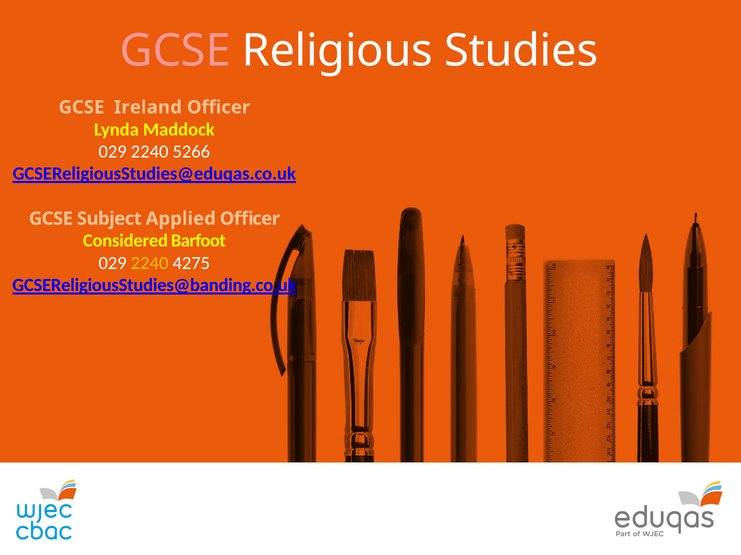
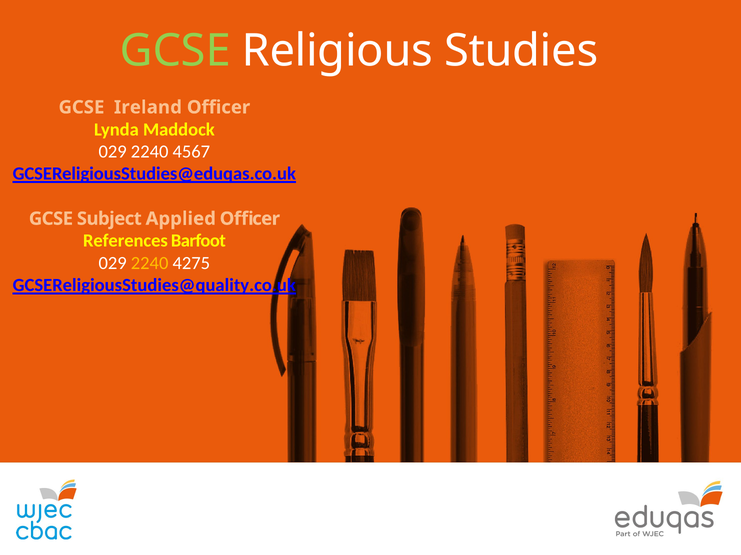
GCSE colour: pink -> light green (175, 51)
5266: 5266 -> 4567 (191, 152)
Considered: Considered -> References (125, 241)
GCSEReligiousStudies@banding.co.uk: GCSEReligiousStudies@banding.co.uk -> GCSEReligiousStudies@quality.co.uk (154, 286)
